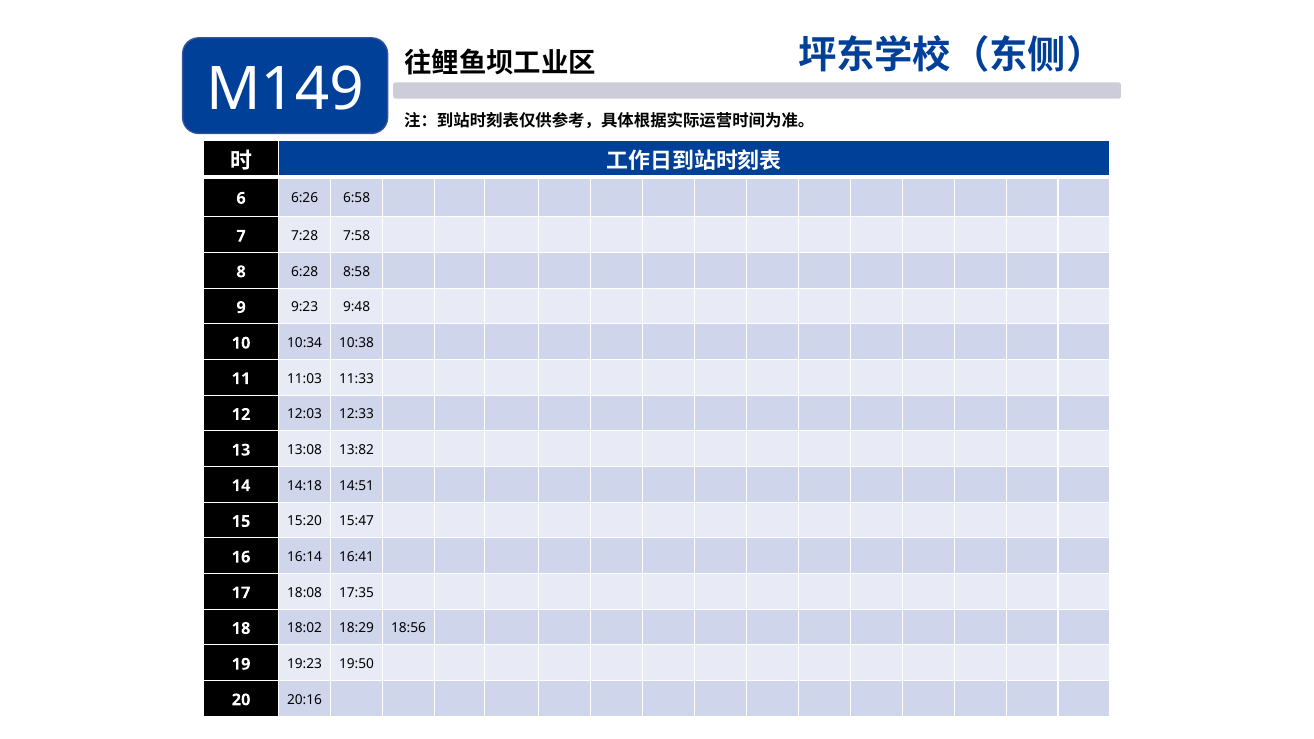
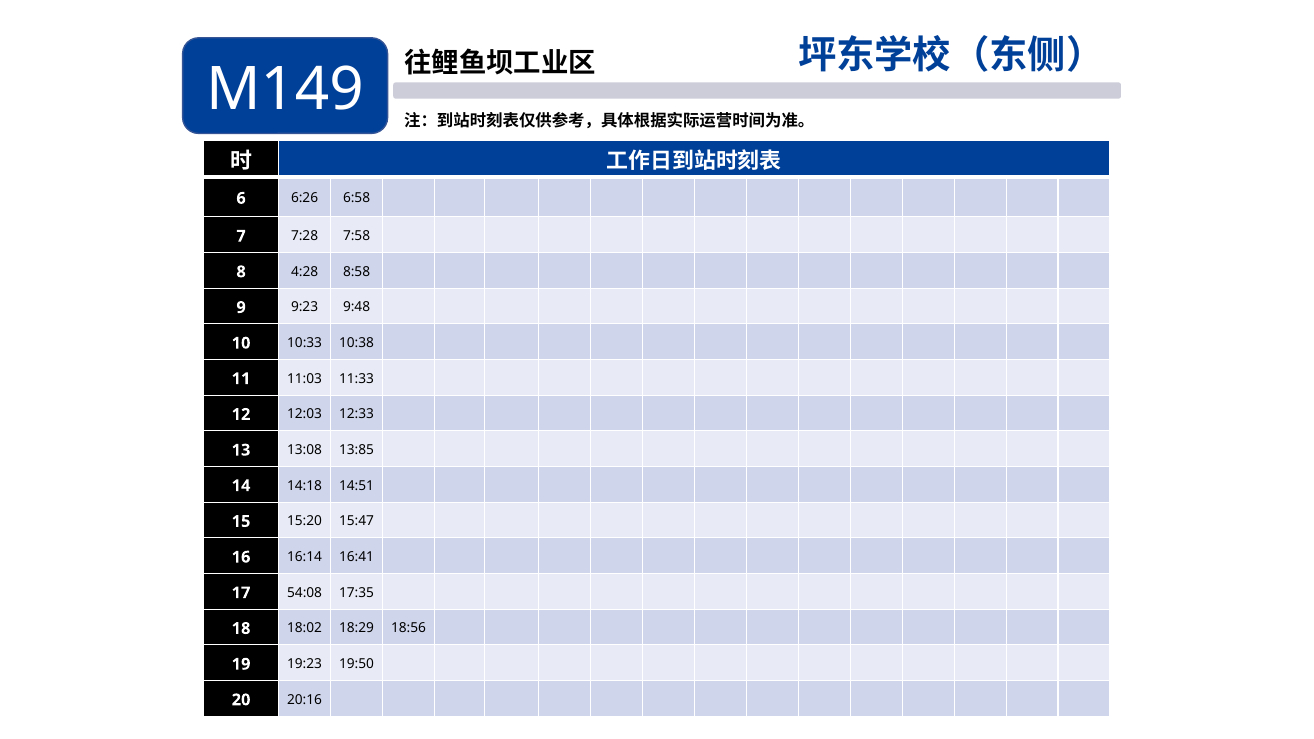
6:28: 6:28 -> 4:28 (305, 272)
10:34: 10:34 -> 10:33 (305, 343)
13:82: 13:82 -> 13:85 (357, 450)
18:08: 18:08 -> 54:08 (305, 593)
